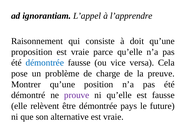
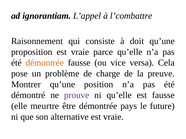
l’apprendre: l’apprendre -> l’combattre (131, 16)
démontrée colour: blue -> orange (45, 63)
relèvent: relèvent -> meurtre (45, 106)
